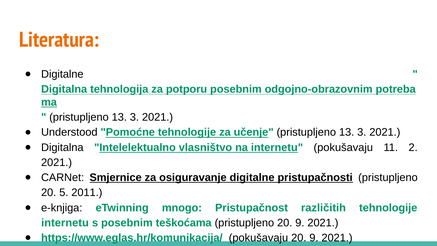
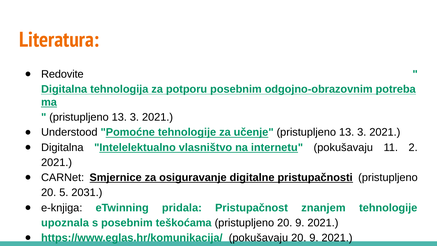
Digitalne: Digitalne -> Redovite (62, 74)
2011: 2011 -> 2031 (87, 193)
mnogo: mnogo -> pridala (182, 208)
različitih: različitih -> znanjem (323, 208)
internetu: internetu -> upoznala (65, 223)
